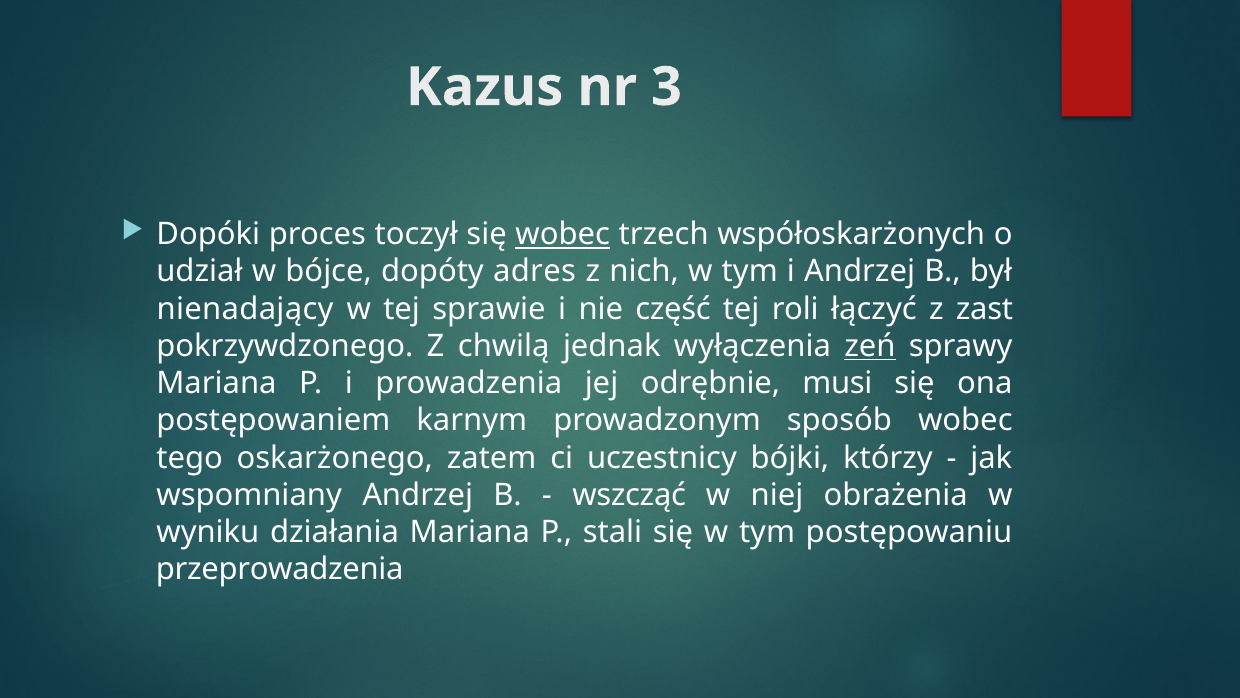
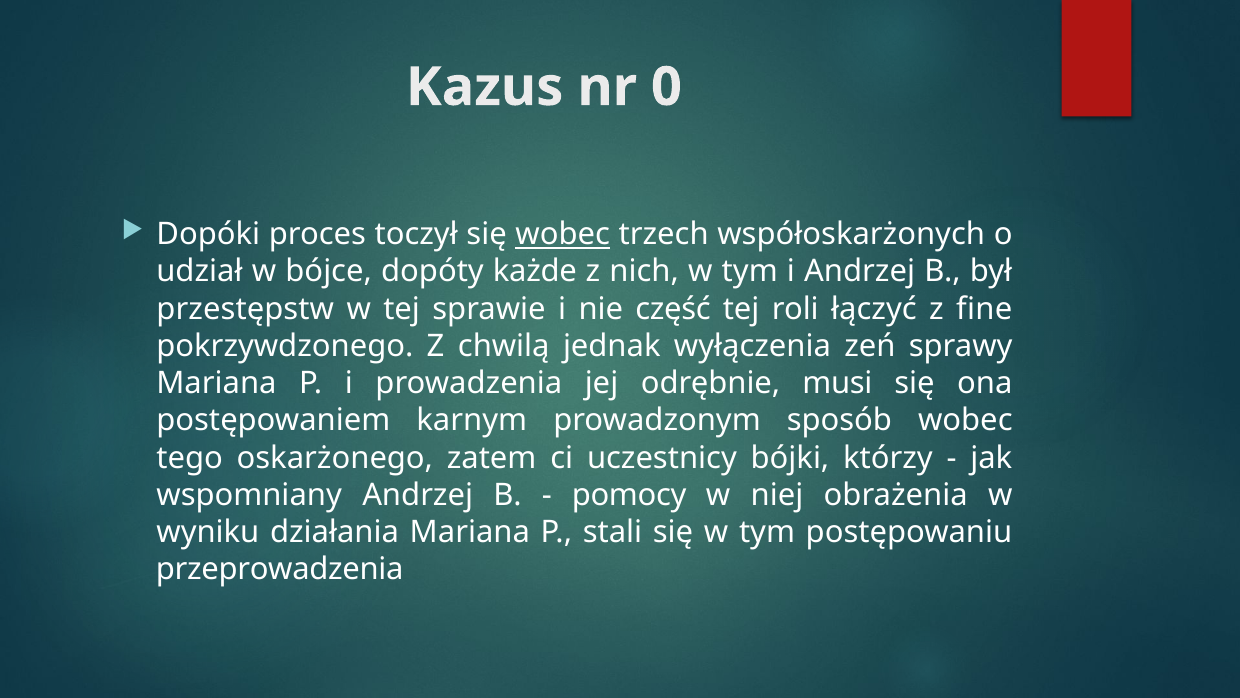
3: 3 -> 0 (666, 87)
adres: adres -> każde (535, 271)
nienadający: nienadający -> przestępstw (245, 309)
zast: zast -> fine (984, 309)
zeń underline: present -> none (870, 346)
wszcząć: wszcząć -> pomocy (629, 495)
